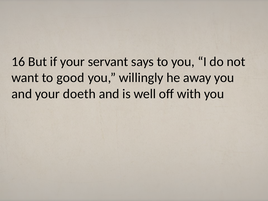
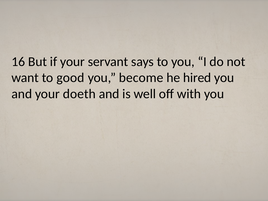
willingly: willingly -> become (141, 78)
away: away -> hired (197, 78)
